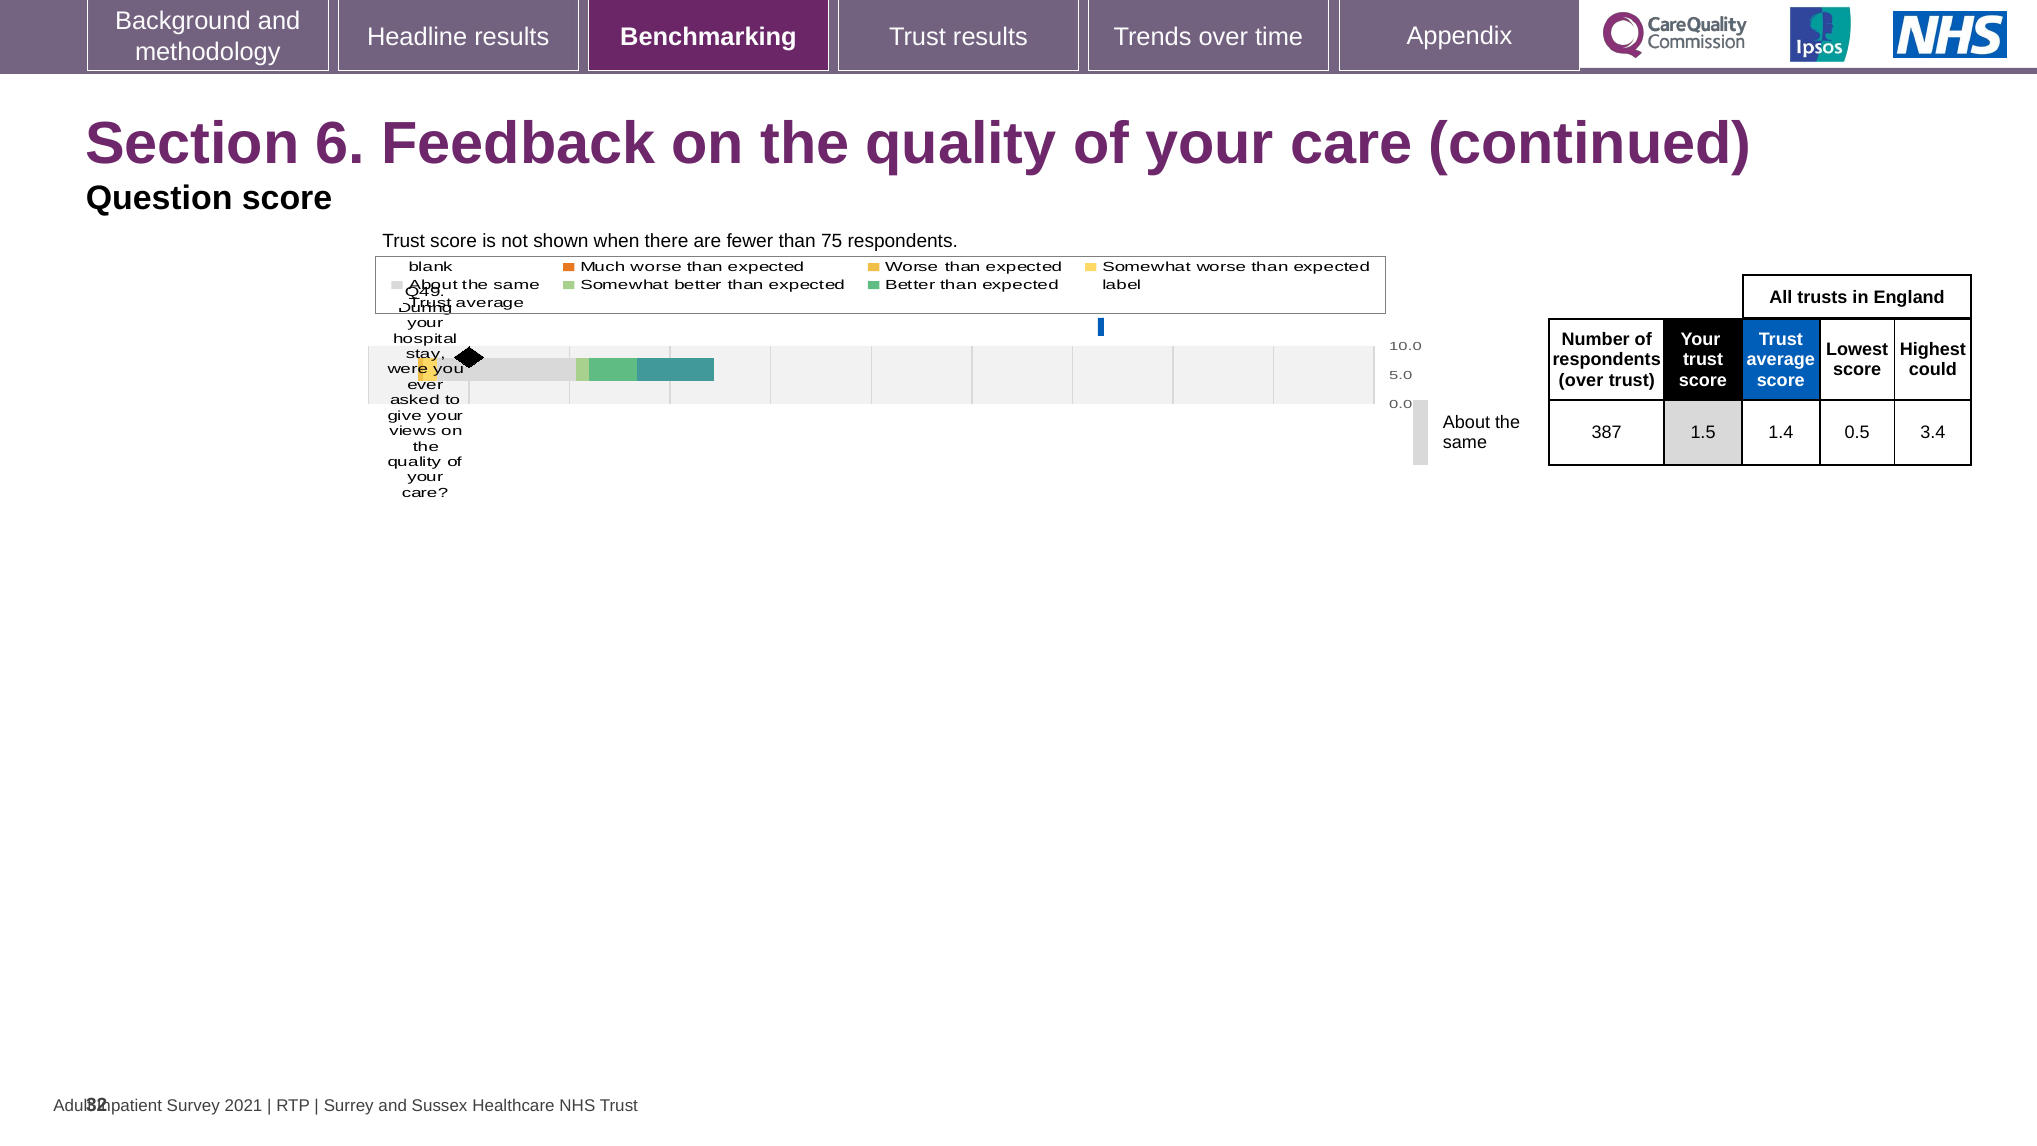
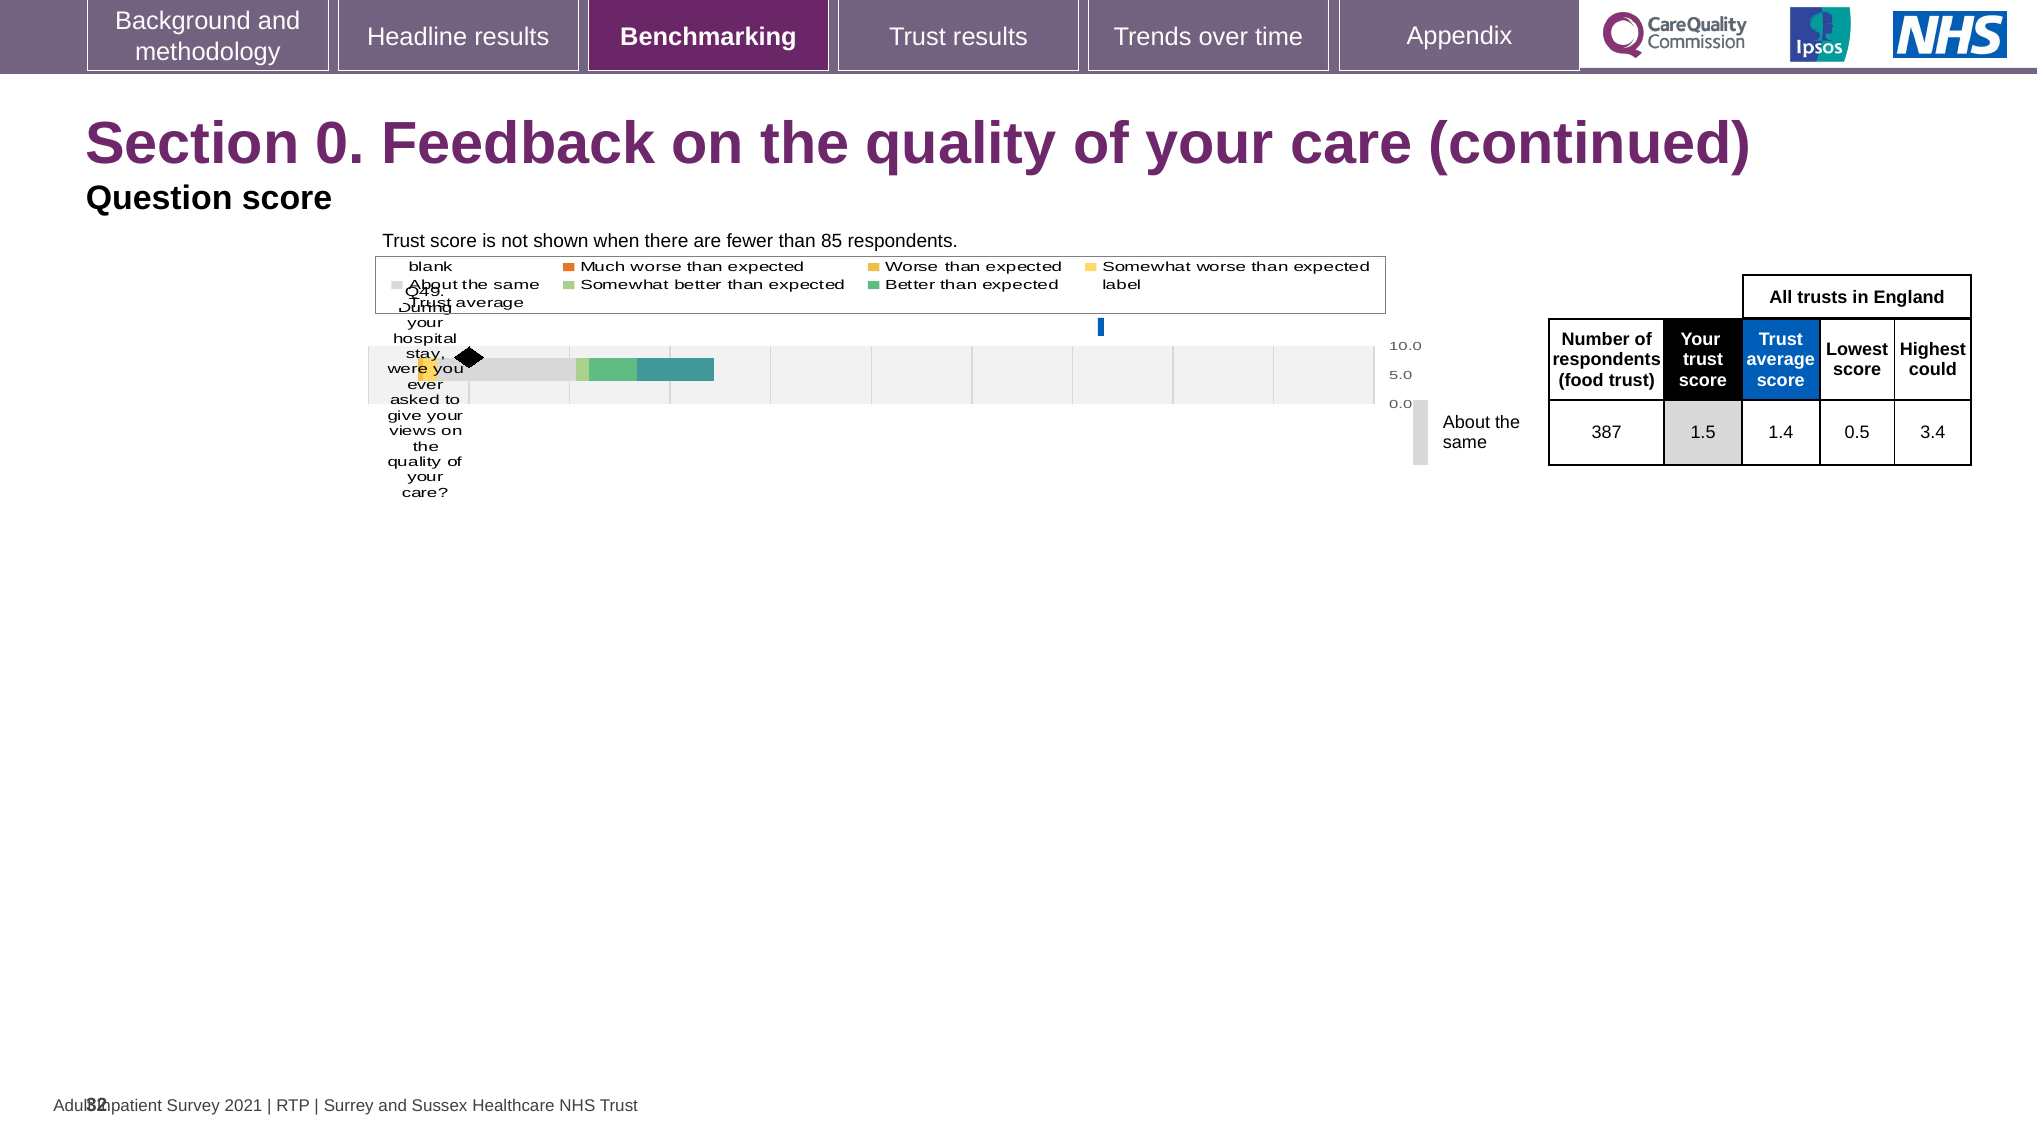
6: 6 -> 0 (341, 144)
75: 75 -> 85 (832, 241)
over: over -> food (1581, 380)
